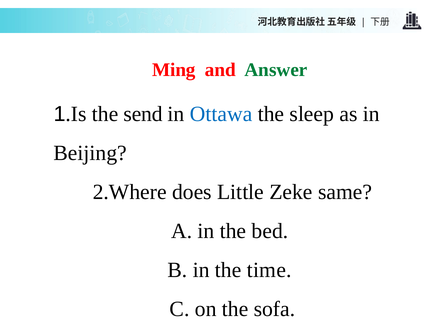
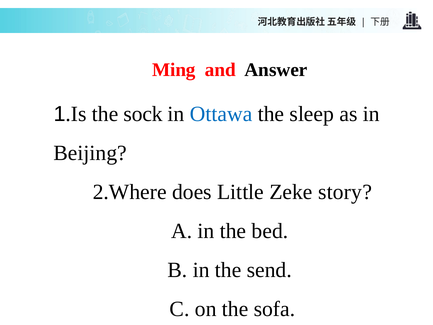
Answer colour: green -> black (276, 70)
send: send -> sock (143, 114)
same: same -> story (345, 192)
time: time -> send (269, 270)
